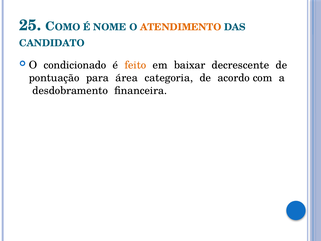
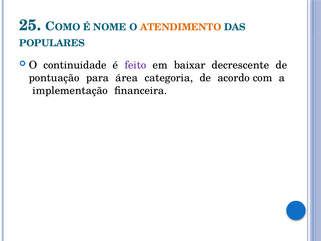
CANDIDATO: CANDIDATO -> POPULARES (52, 43)
condicionado: condicionado -> continuidade (75, 65)
feito colour: orange -> purple (135, 65)
desdobramento: desdobramento -> implementação (70, 91)
